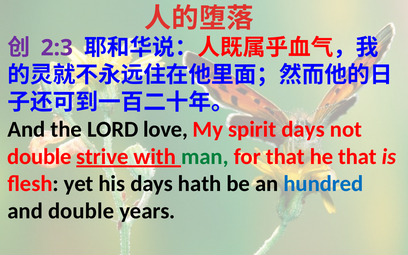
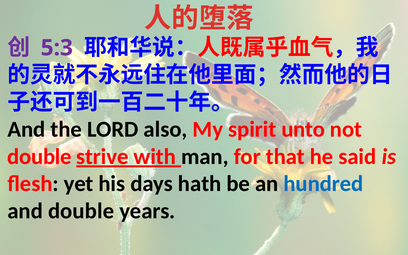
2:3: 2:3 -> 5:3 (57, 48)
love: love -> also (165, 129)
spirit days: days -> unto (303, 129)
man colour: green -> black (205, 157)
he that: that -> said (357, 157)
